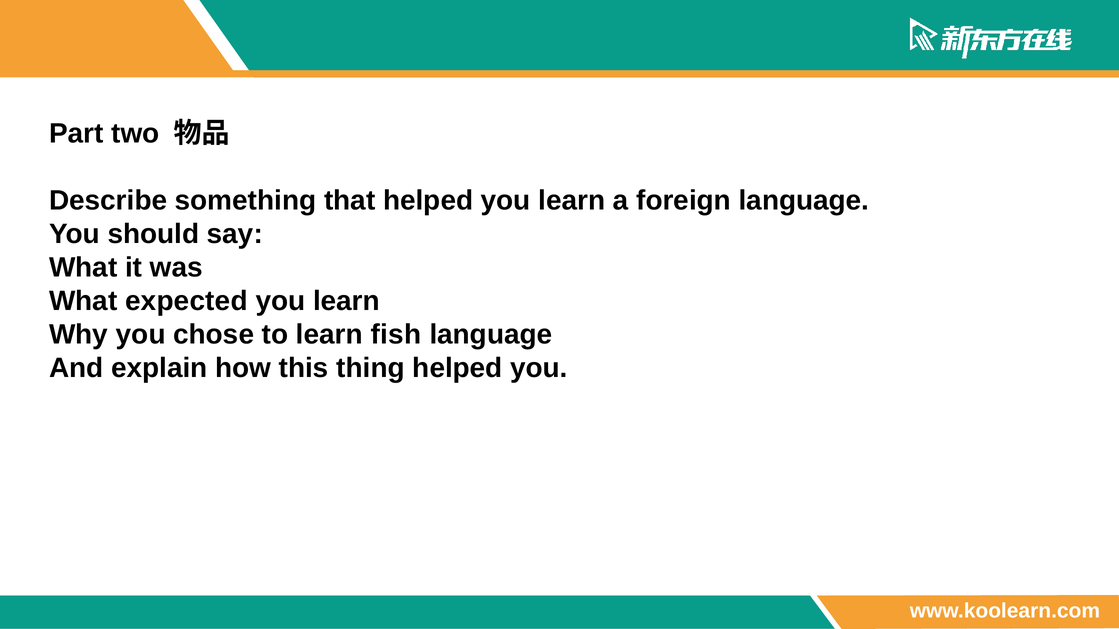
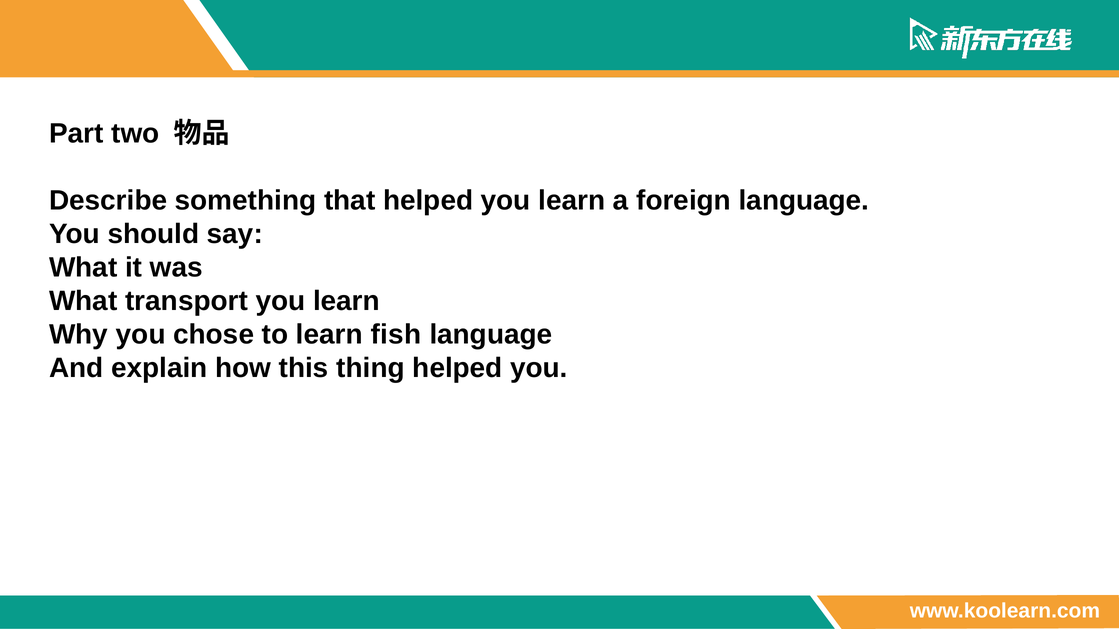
expected: expected -> transport (187, 301)
